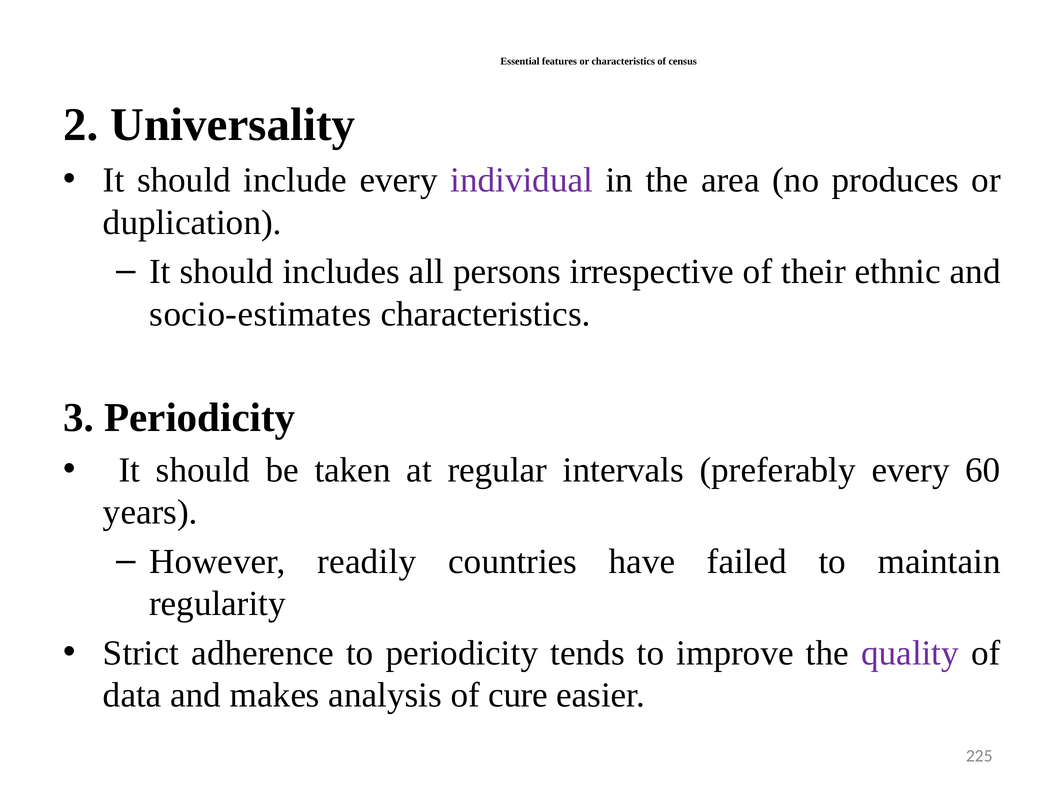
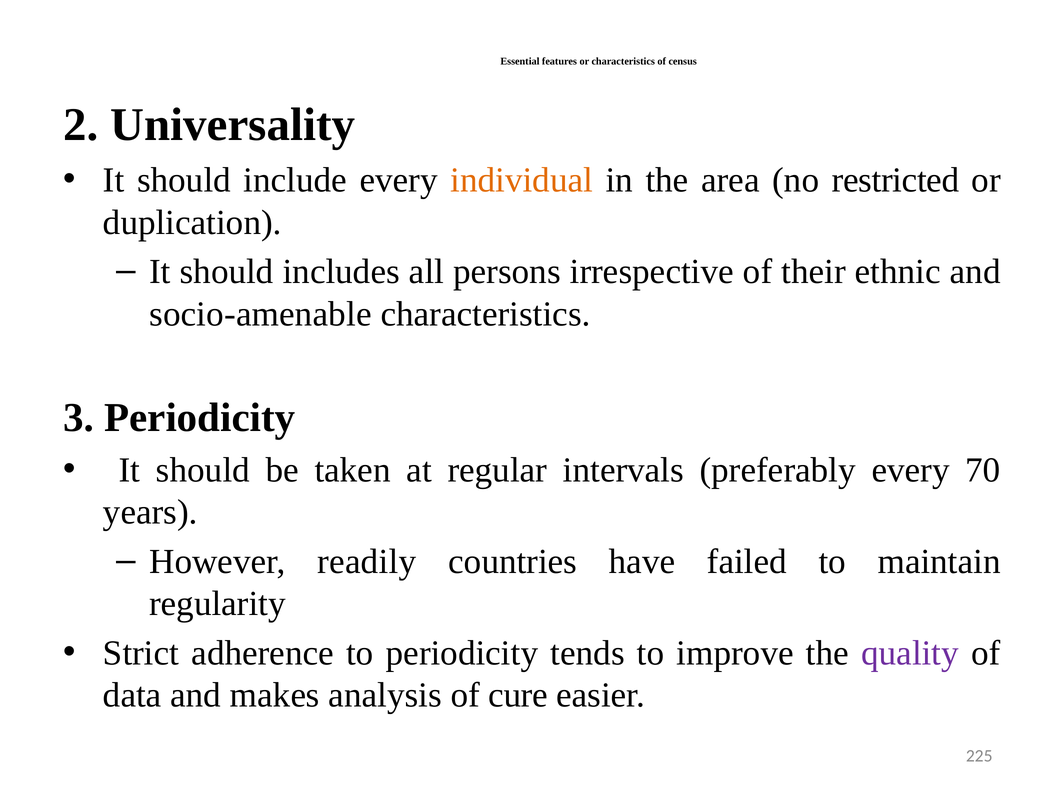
individual colour: purple -> orange (522, 180)
produces: produces -> restricted (895, 180)
socio-estimates: socio-estimates -> socio-amenable (260, 314)
60: 60 -> 70 (983, 470)
